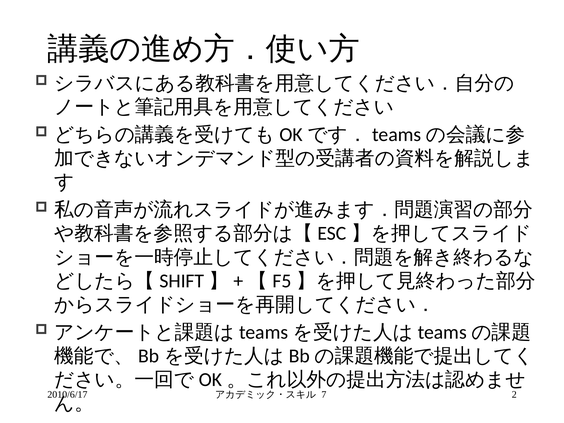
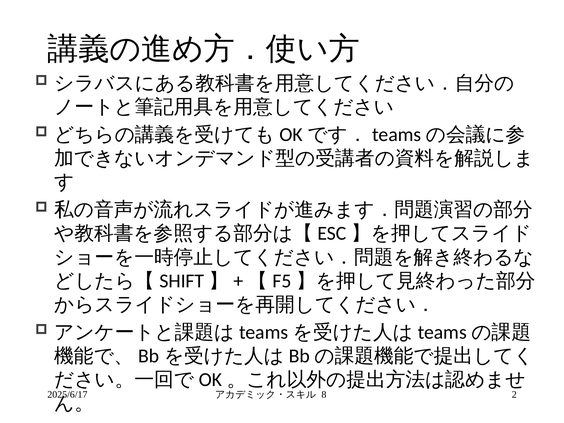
2010/6/17: 2010/6/17 -> 2025/6/17 (67, 395)
7: 7 -> 8 (324, 395)
